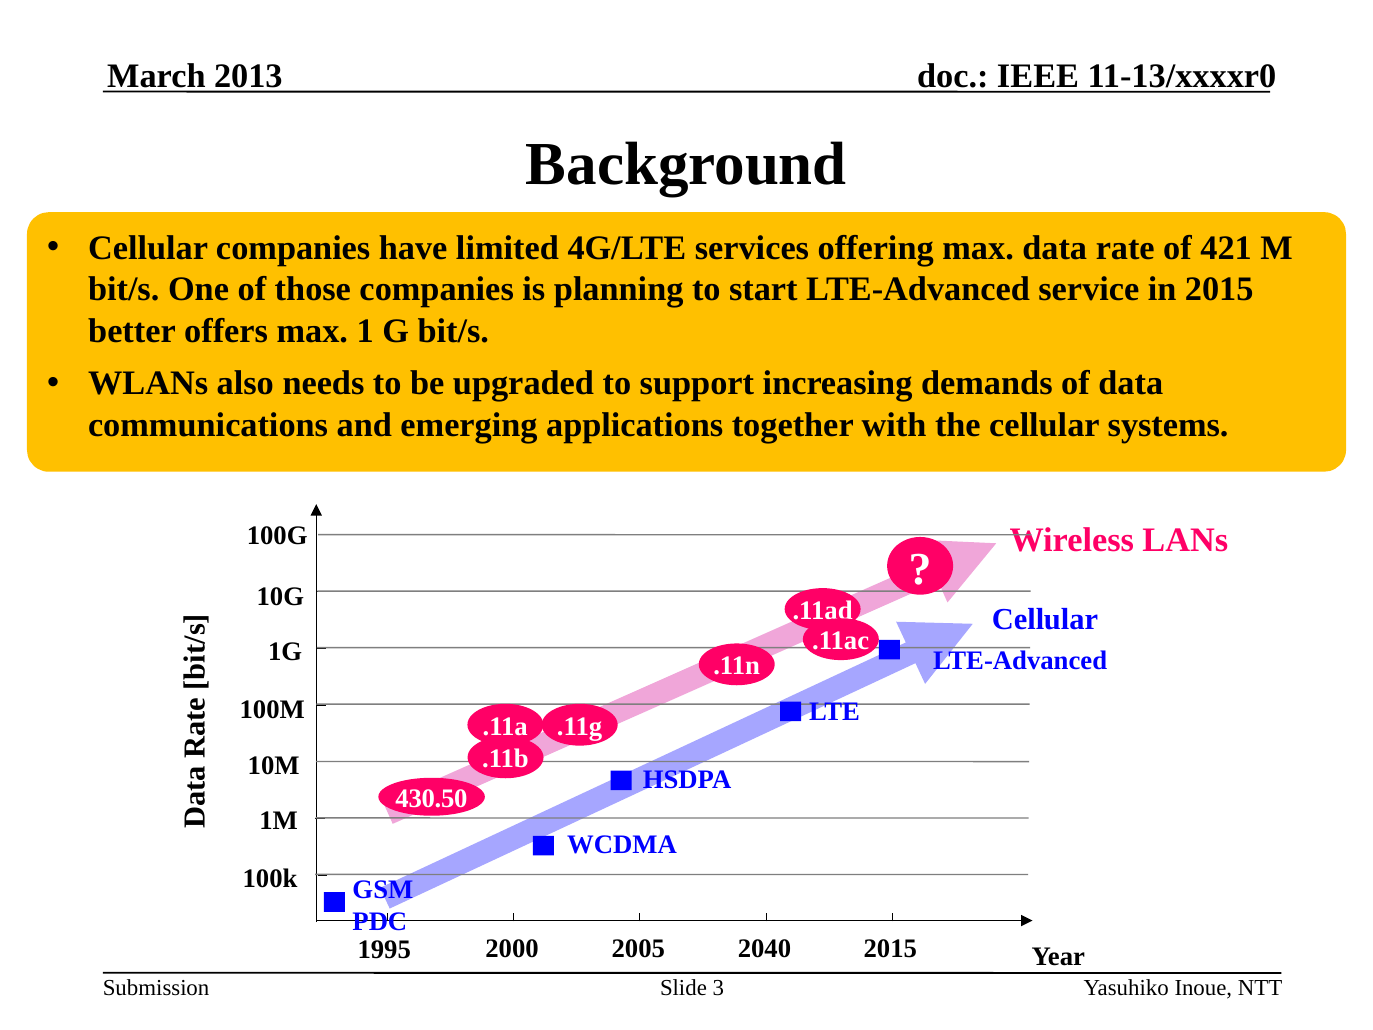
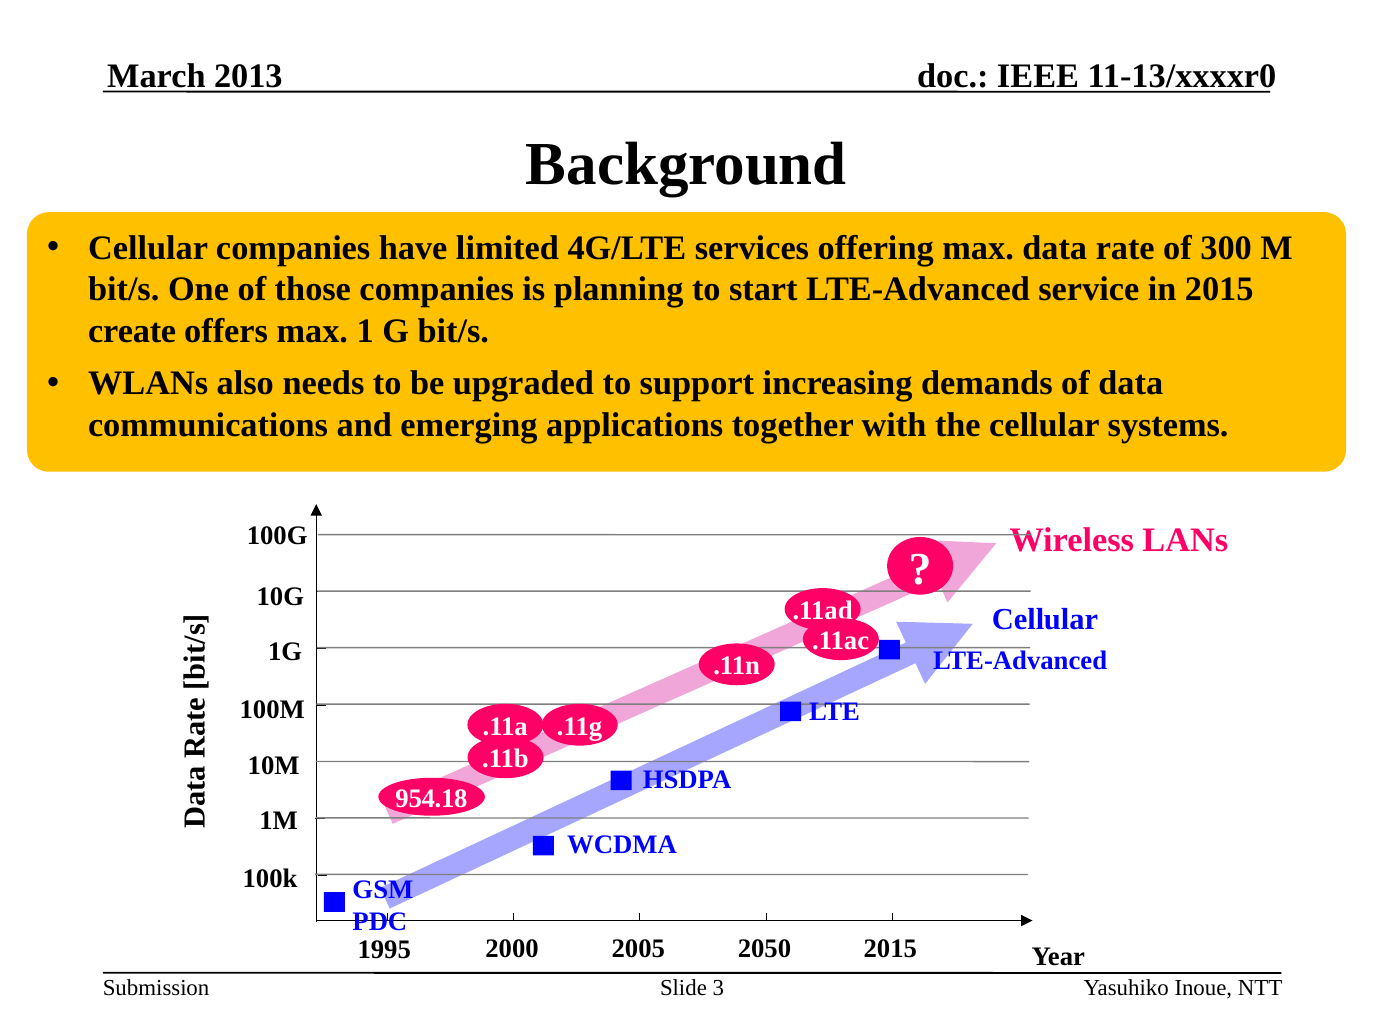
421: 421 -> 300 (1226, 248)
better: better -> create (132, 331)
430.50: 430.50 -> 954.18 (432, 798)
2040: 2040 -> 2050 (764, 948)
